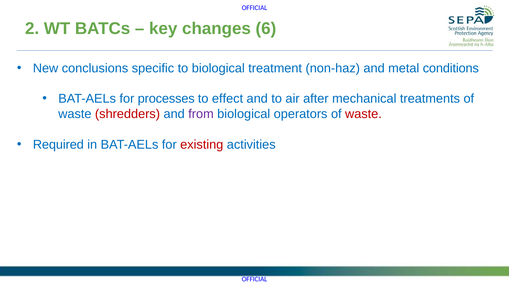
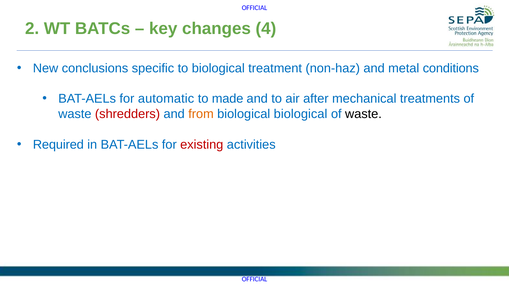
6: 6 -> 4 (266, 29)
processes: processes -> automatic (166, 99)
effect: effect -> made (228, 99)
from colour: purple -> orange (201, 114)
biological operators: operators -> biological (301, 114)
waste colour: red -> black (363, 114)
